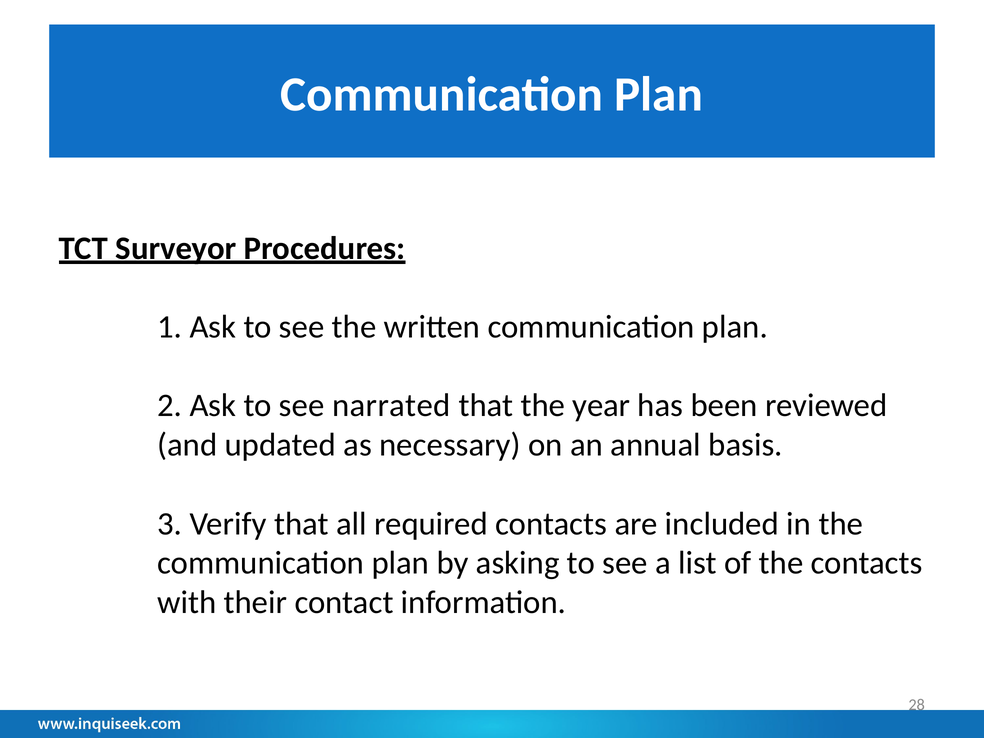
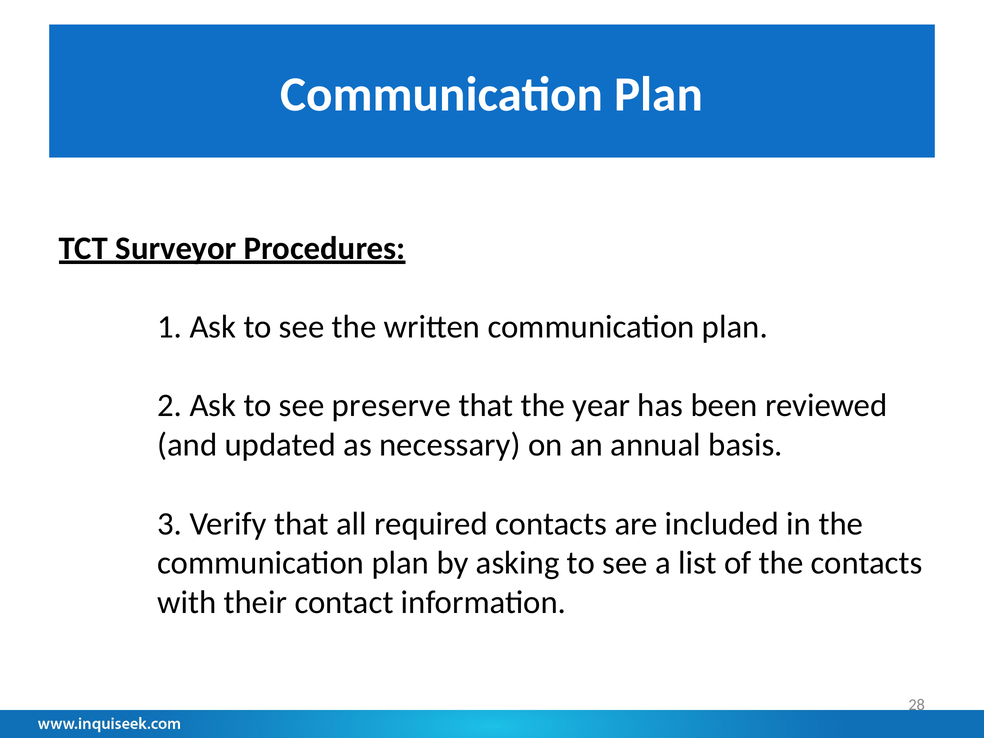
narrated: narrated -> preserve (391, 406)
